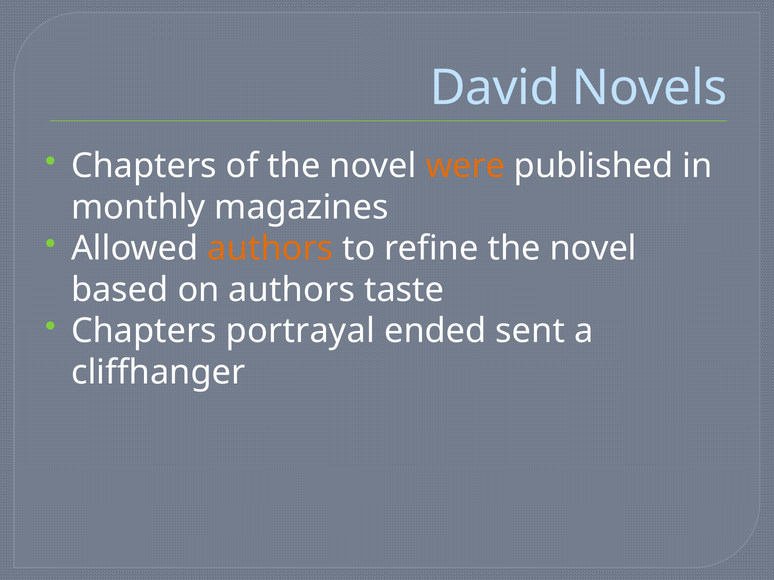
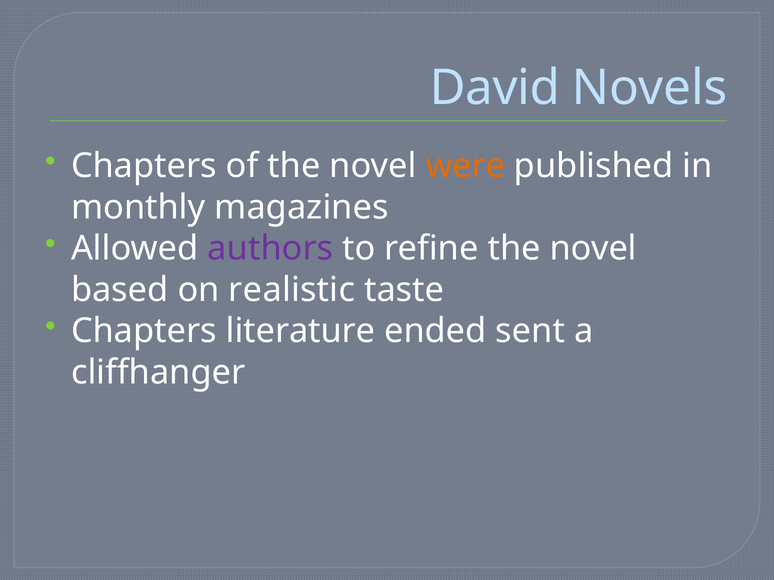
authors colour: orange -> purple (270, 249)
on authors: authors -> realistic (292, 290)
portrayal: portrayal -> literature (301, 331)
